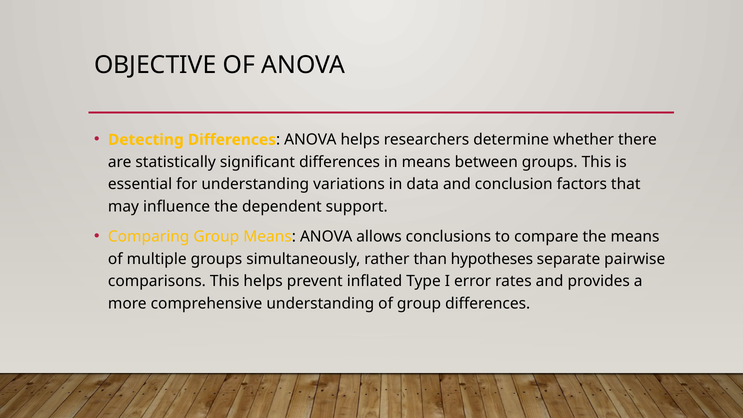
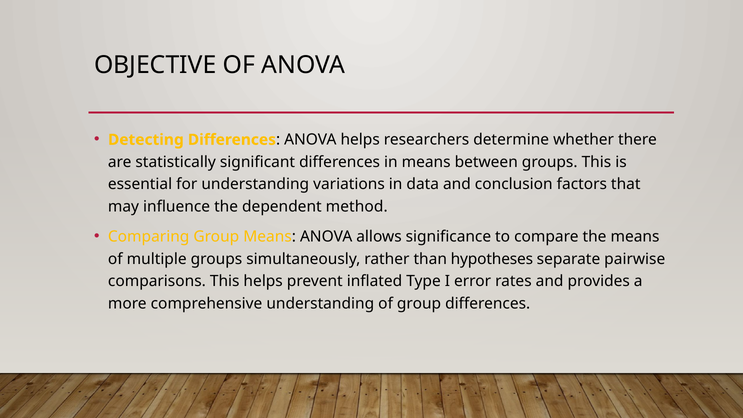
support: support -> method (357, 207)
conclusions: conclusions -> significance (448, 237)
